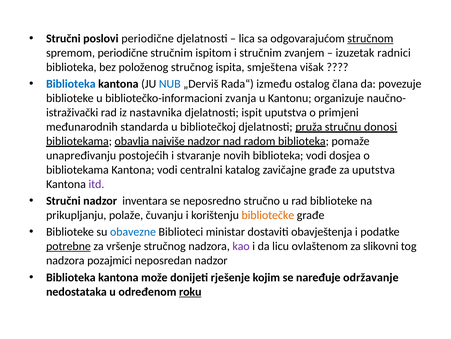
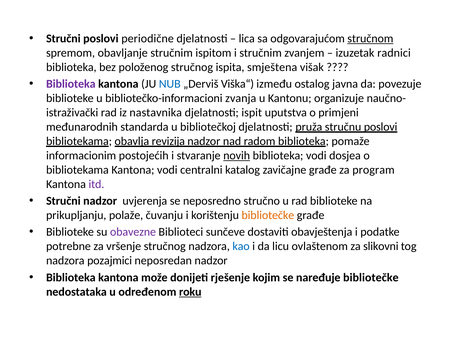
spremom periodične: periodične -> obavljanje (123, 53)
Biblioteka colour: blue -> purple (71, 84)
Rada“: Rada“ -> Viška“ (237, 84)
člana: člana -> javna (345, 84)
stručnu donosi: donosi -> poslovi (381, 127)
najviše: najviše -> revizija (168, 141)
unapređivanju: unapređivanju -> informacionim (81, 155)
novih underline: none -> present (237, 155)
za uputstva: uputstva -> program (374, 169)
inventara: inventara -> uvjerenja (145, 200)
obavezne colour: blue -> purple (133, 231)
ministar: ministar -> sunčeve (225, 231)
potrebne underline: present -> none (68, 246)
kao colour: purple -> blue (241, 246)
naređuje održavanje: održavanje -> bibliotečke (371, 277)
